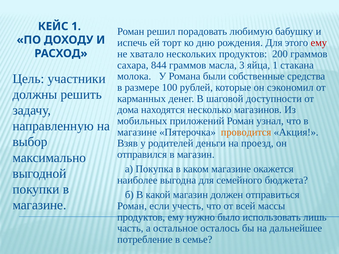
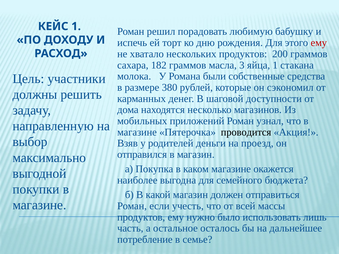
844: 844 -> 182 (159, 65)
100: 100 -> 380 (170, 88)
проводится colour: orange -> black (246, 132)
